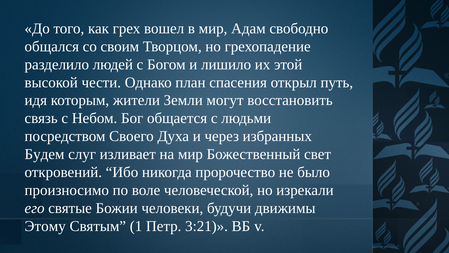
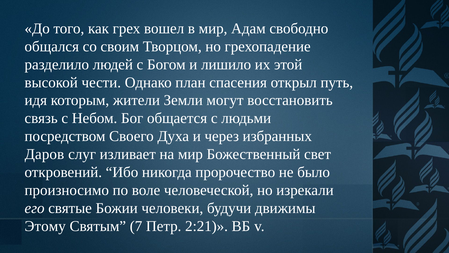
Будем: Будем -> Даров (44, 154)
1: 1 -> 7 (136, 226)
3:21: 3:21 -> 2:21 (207, 226)
